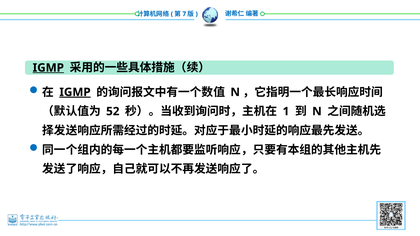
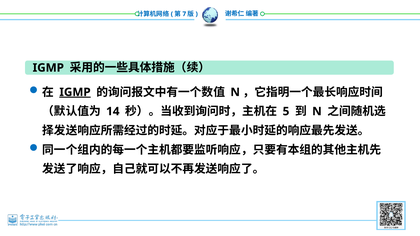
IGMP underline: present -> none (48, 68)
52: 52 -> 14 (113, 112)
1: 1 -> 5 (286, 112)
